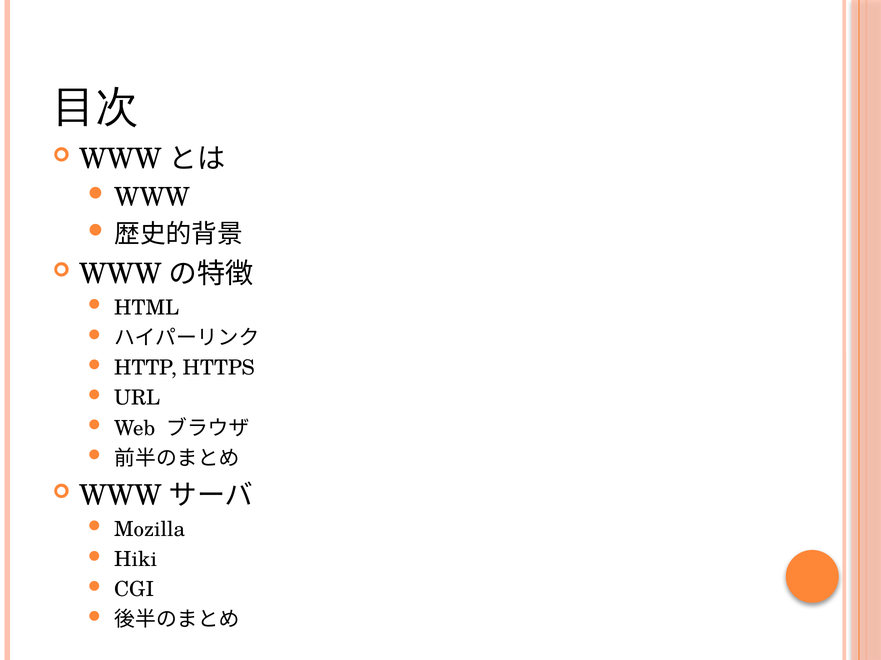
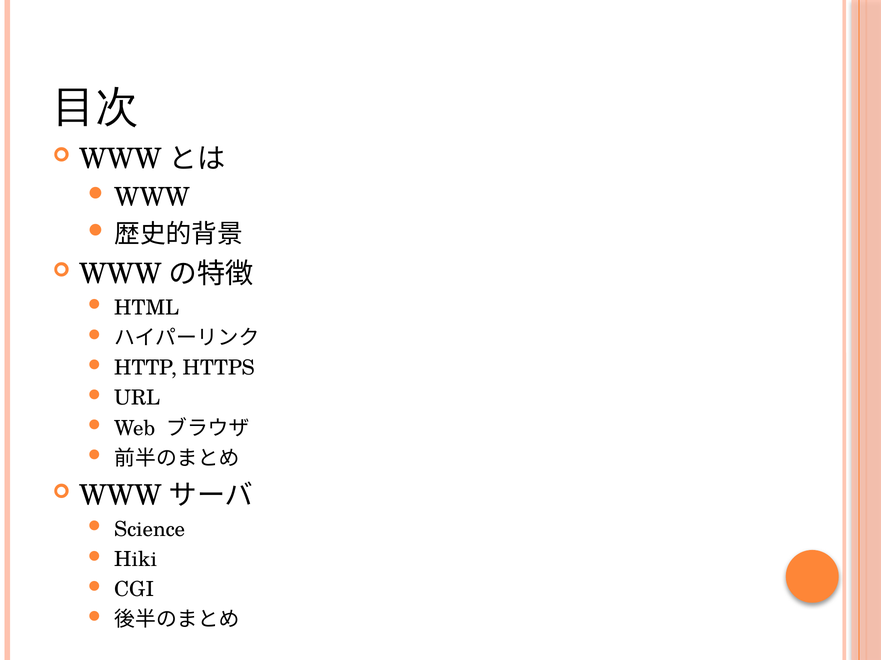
Mozilla: Mozilla -> Science (150, 530)
